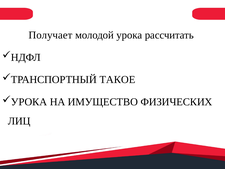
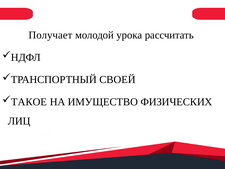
ТАКОЕ: ТАКОЕ -> СВОЕЙ (117, 80)
УРОКА: УРОКА -> ТАКОЕ (29, 102)
